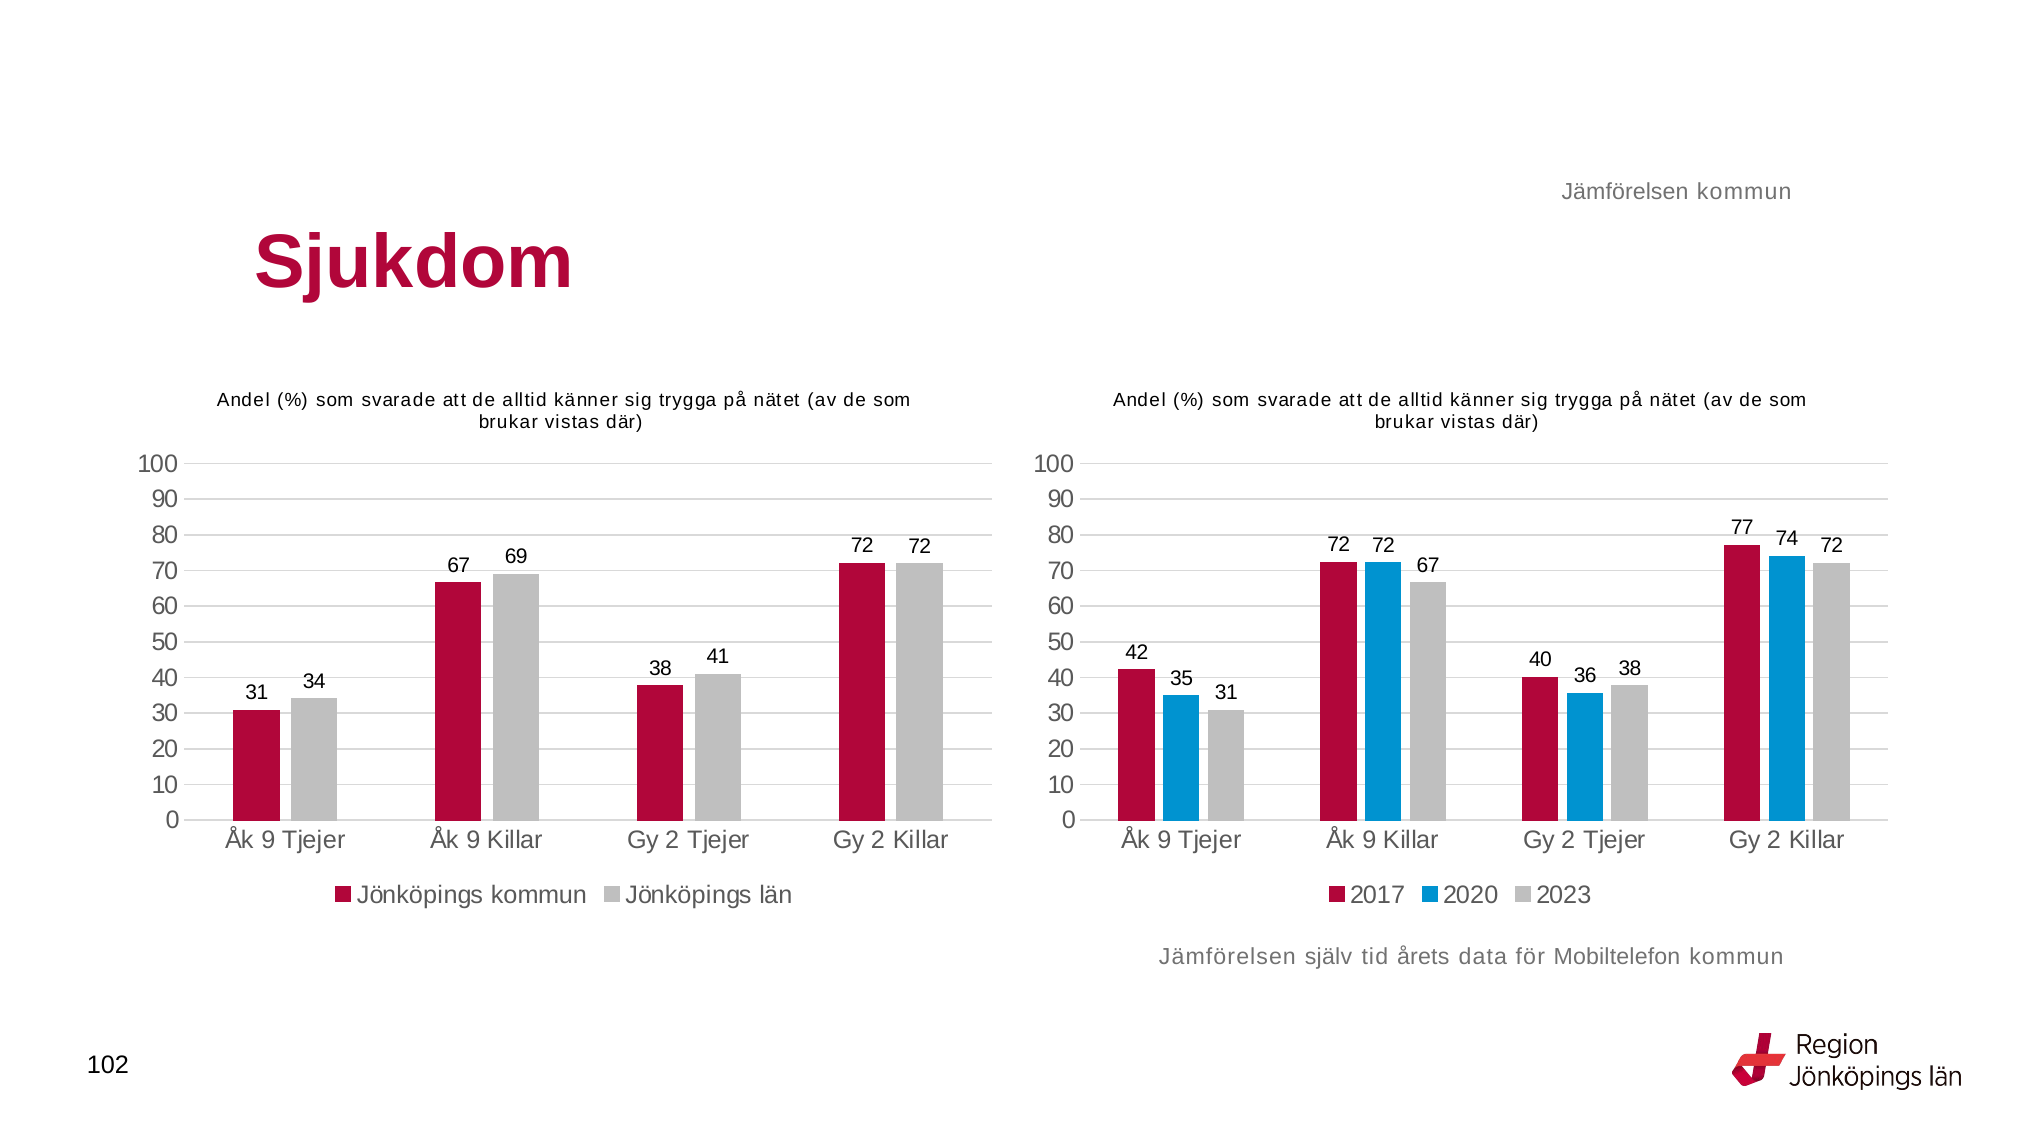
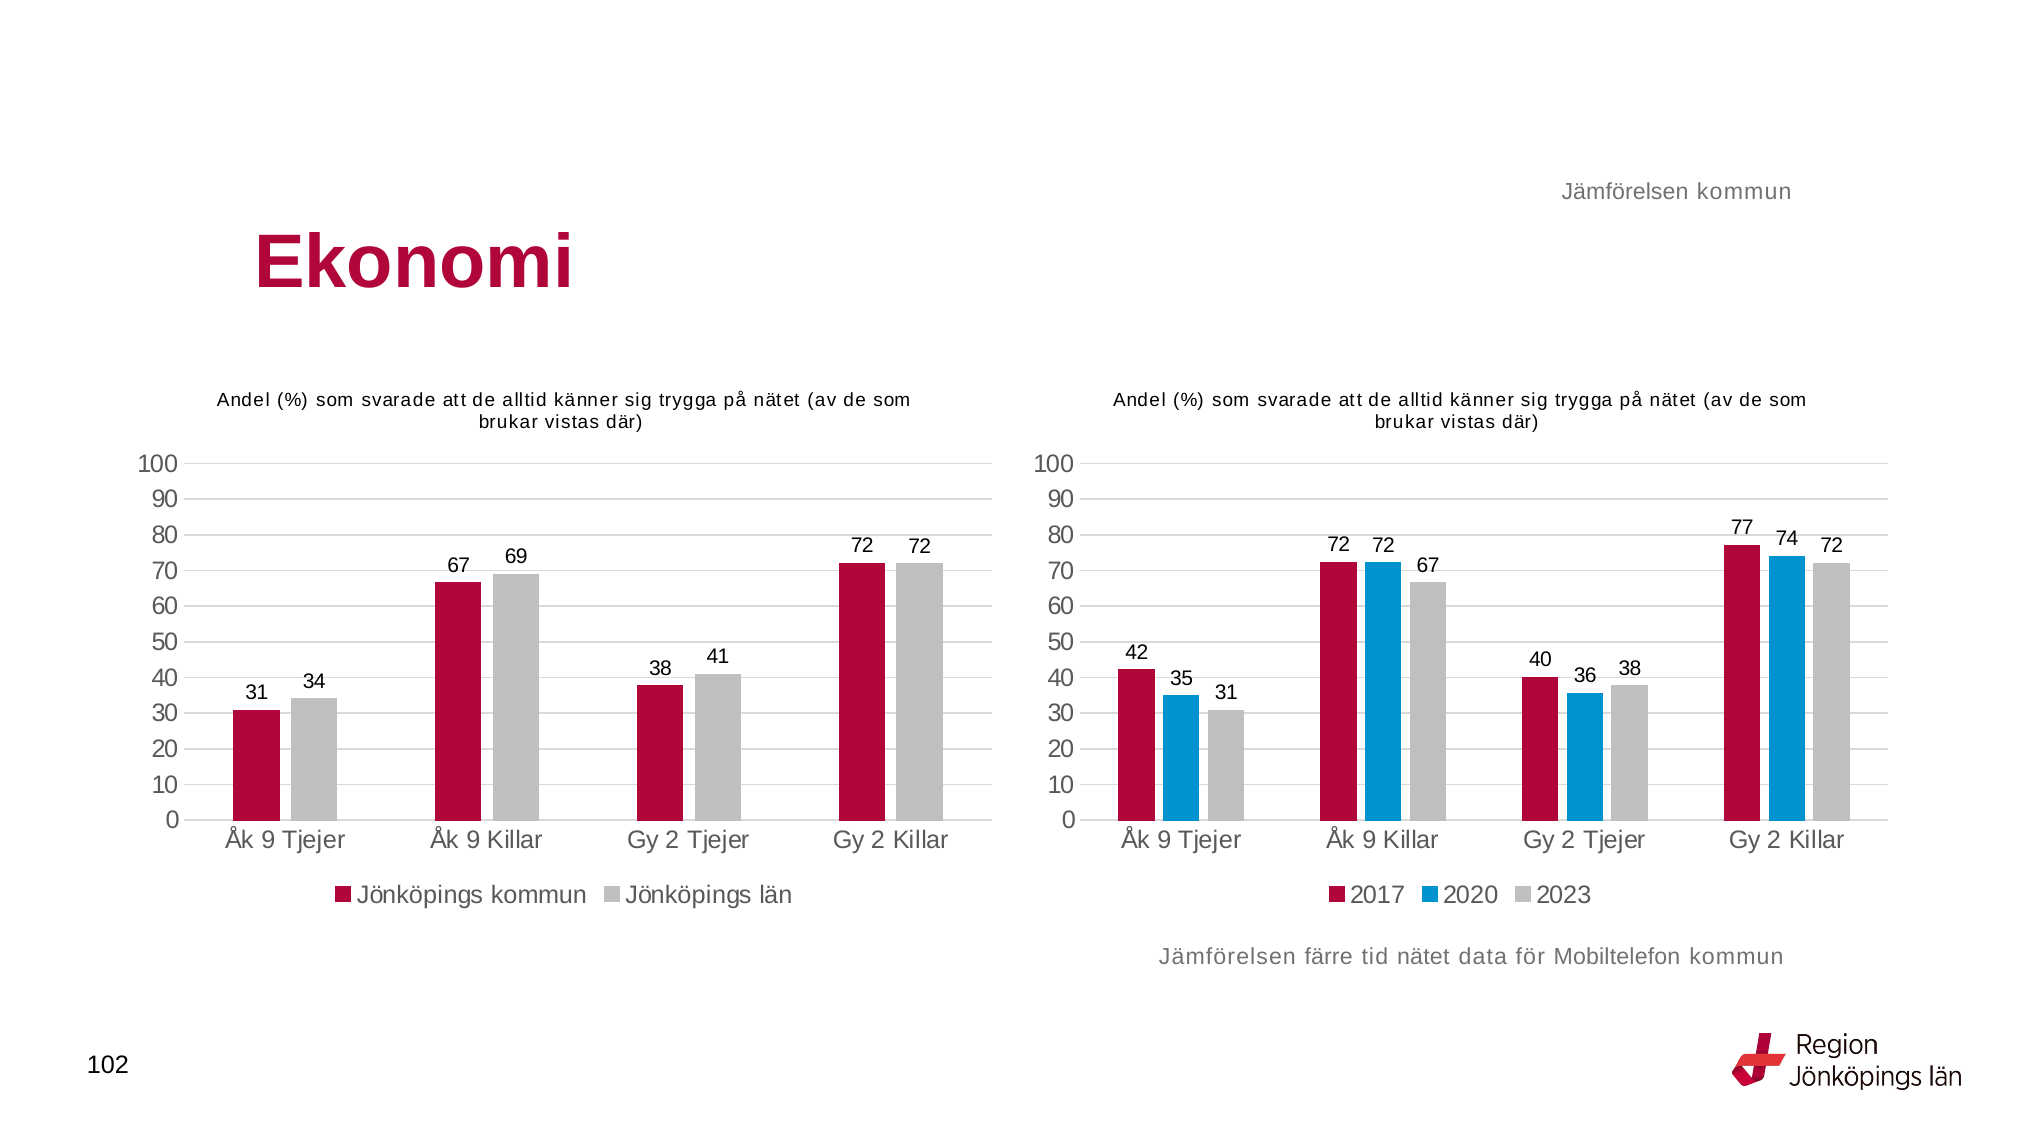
Sjukdom: Sjukdom -> Ekonomi (414, 262)
själv: själv -> färre (1329, 957)
tid årets: årets -> nätet (1423, 957)
